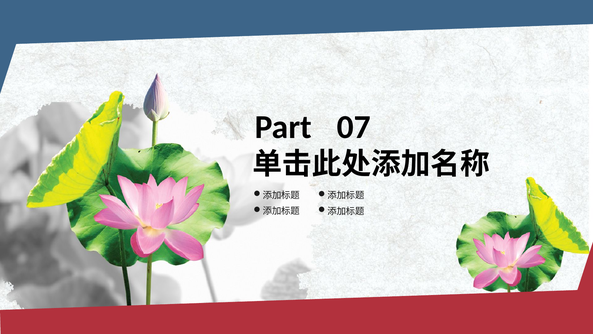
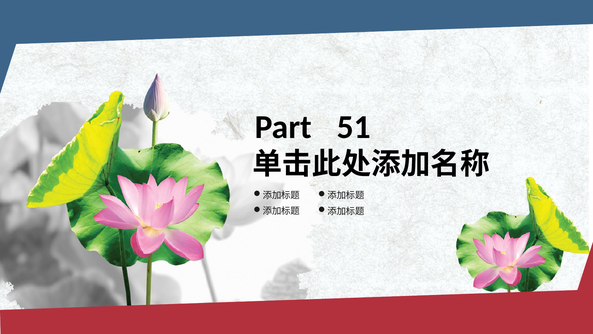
07: 07 -> 51 (354, 127)
